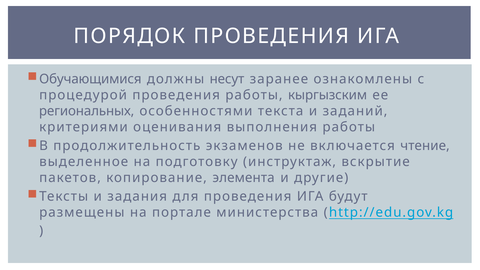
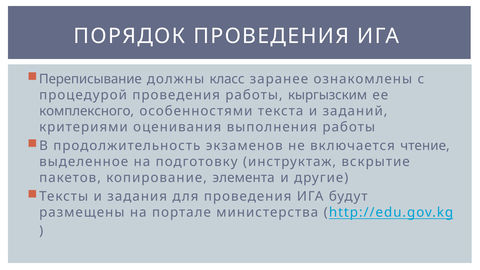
Обучающимися: Обучающимися -> Переписывание (90, 79)
несут: несут -> класс (227, 79)
региональных: региональных -> комплексного (87, 111)
